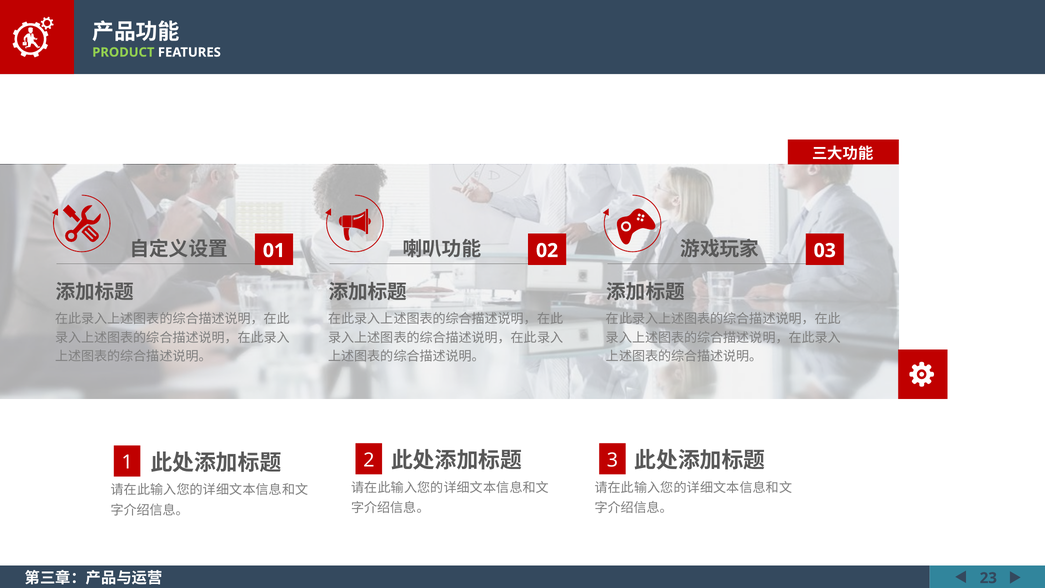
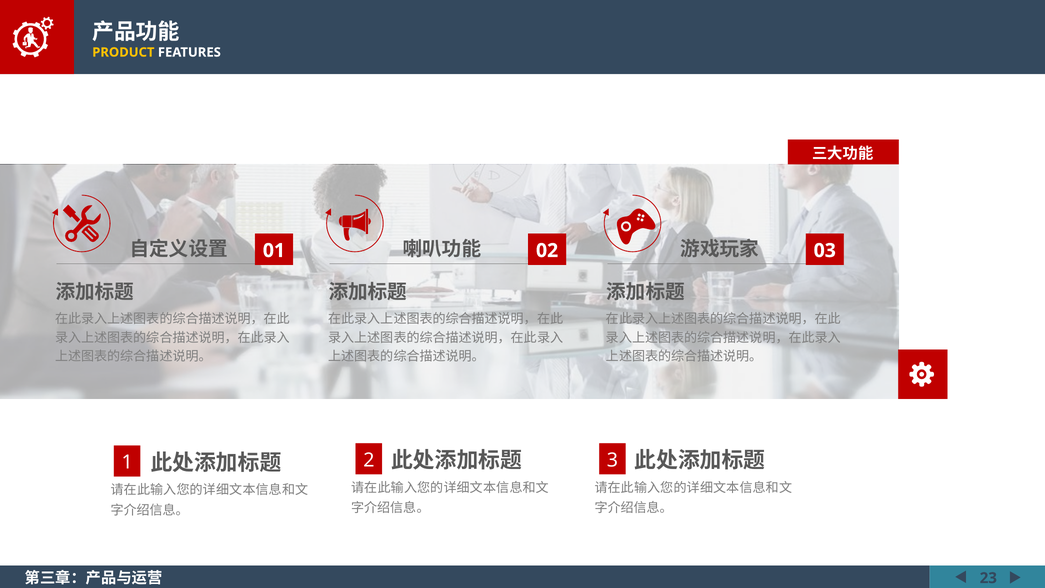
PRODUCT colour: light green -> yellow (123, 52)
